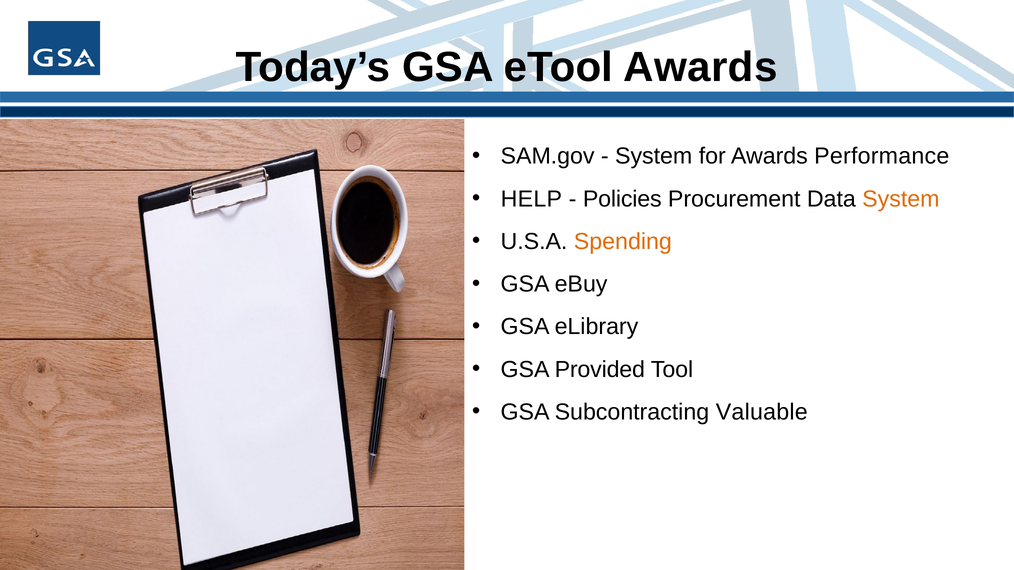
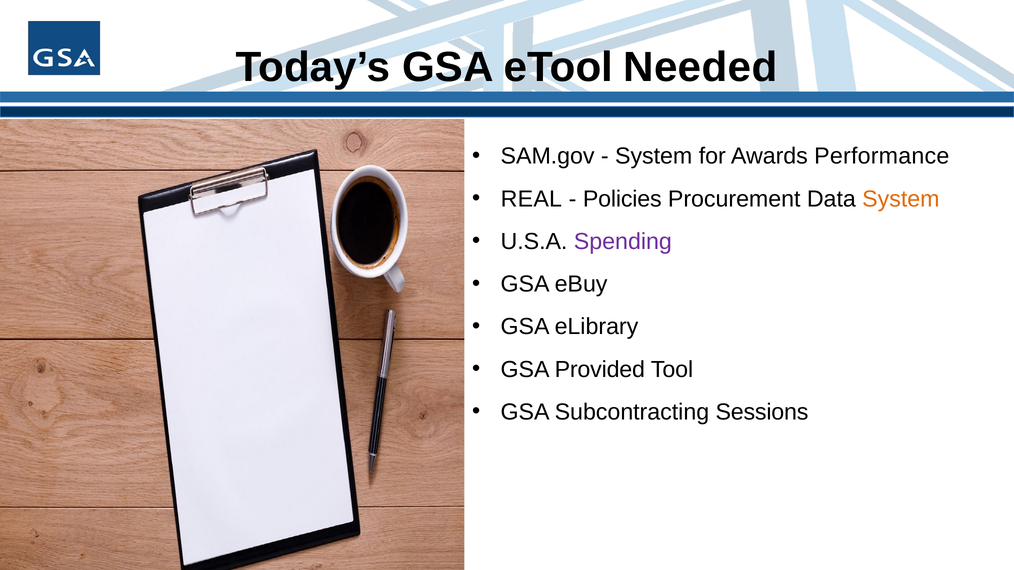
eTool Awards: Awards -> Needed (700, 67)
HELP: HELP -> REAL (531, 199)
Spending colour: orange -> purple (623, 242)
Valuable: Valuable -> Sessions (762, 412)
